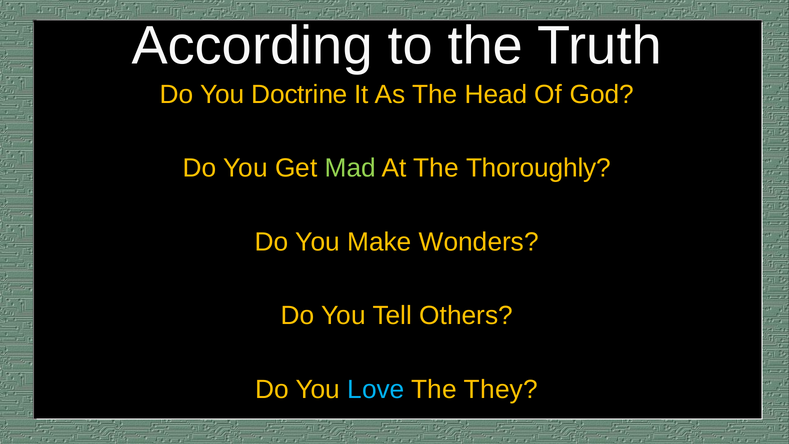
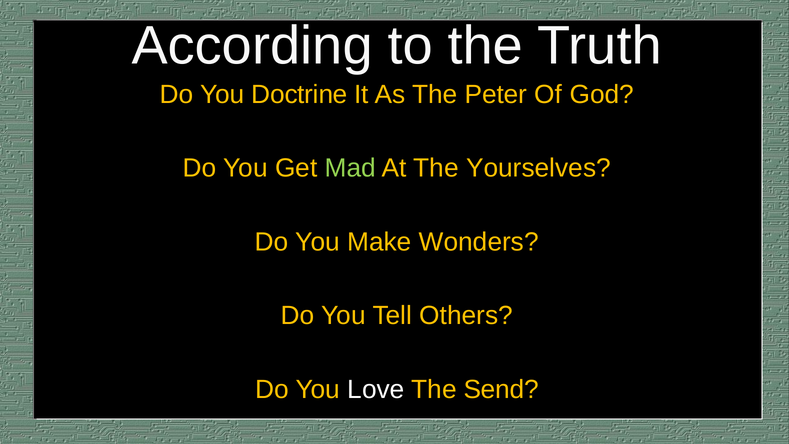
Head: Head -> Peter (496, 95)
Thoroughly: Thoroughly -> Yourselves (538, 168)
Love colour: light blue -> white (376, 389)
They: They -> Send (501, 389)
